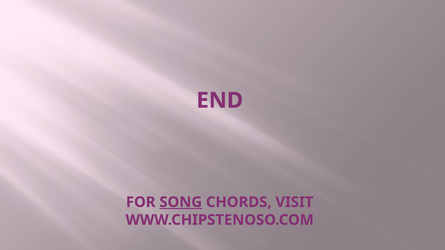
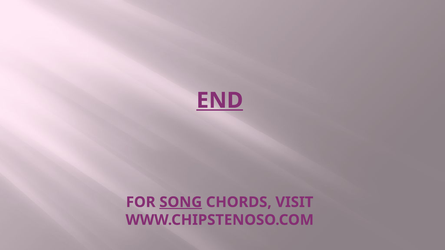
END underline: none -> present (220, 101)
